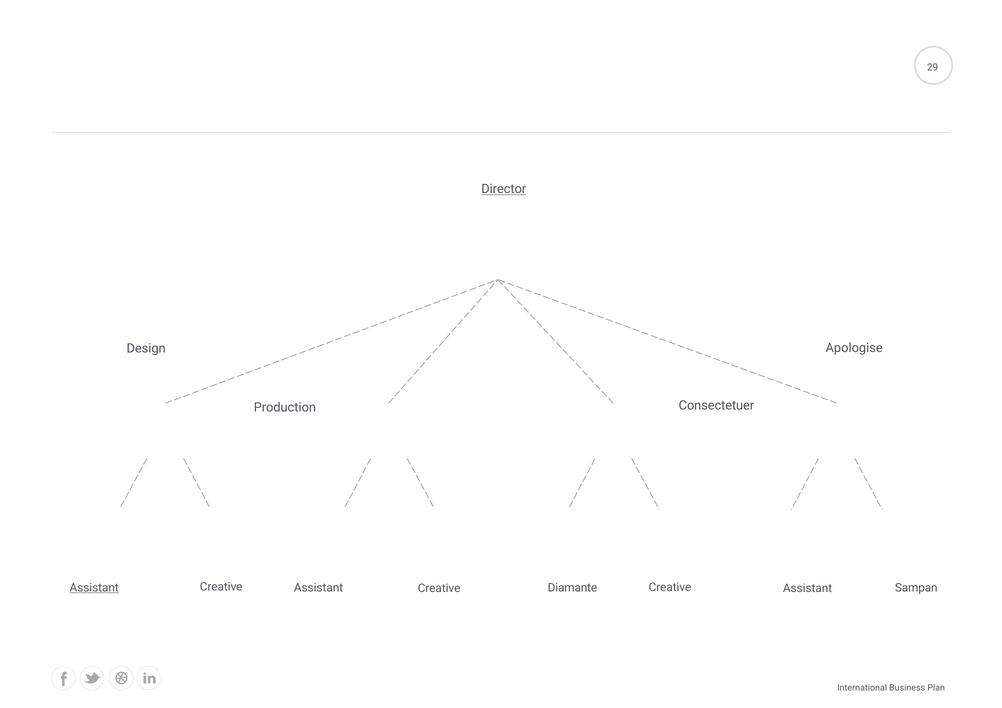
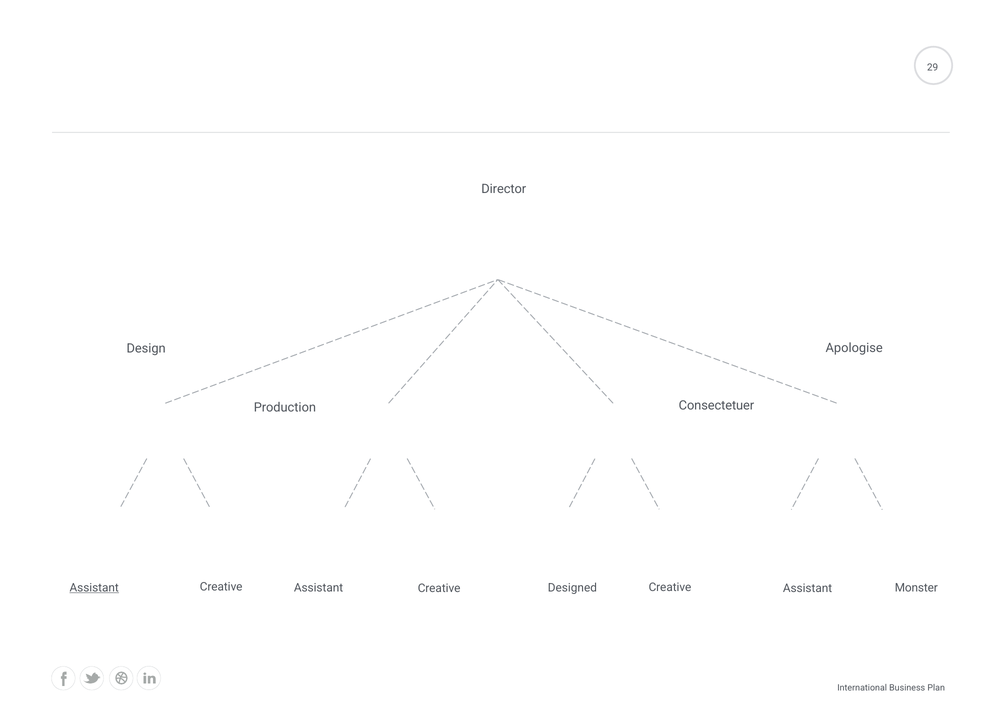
Director underline: present -> none (504, 189)
Diamante: Diamante -> Designed (572, 588)
Sampan: Sampan -> Monster (916, 588)
